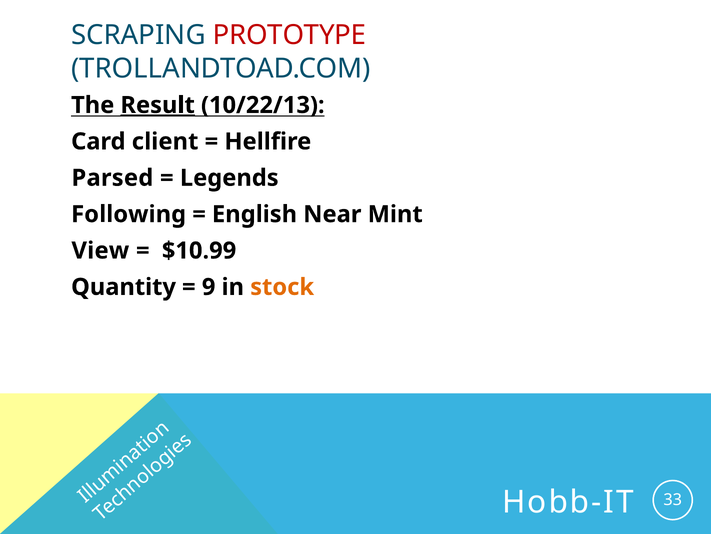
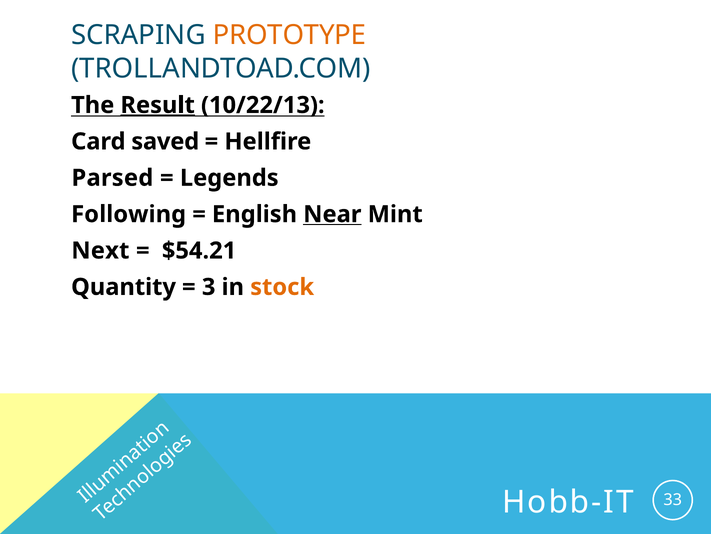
PROTOTYPE colour: red -> orange (289, 35)
client: client -> saved (165, 141)
Near underline: none -> present (332, 214)
View: View -> Next (100, 250)
$10.99: $10.99 -> $54.21 (199, 250)
9: 9 -> 3 (209, 287)
